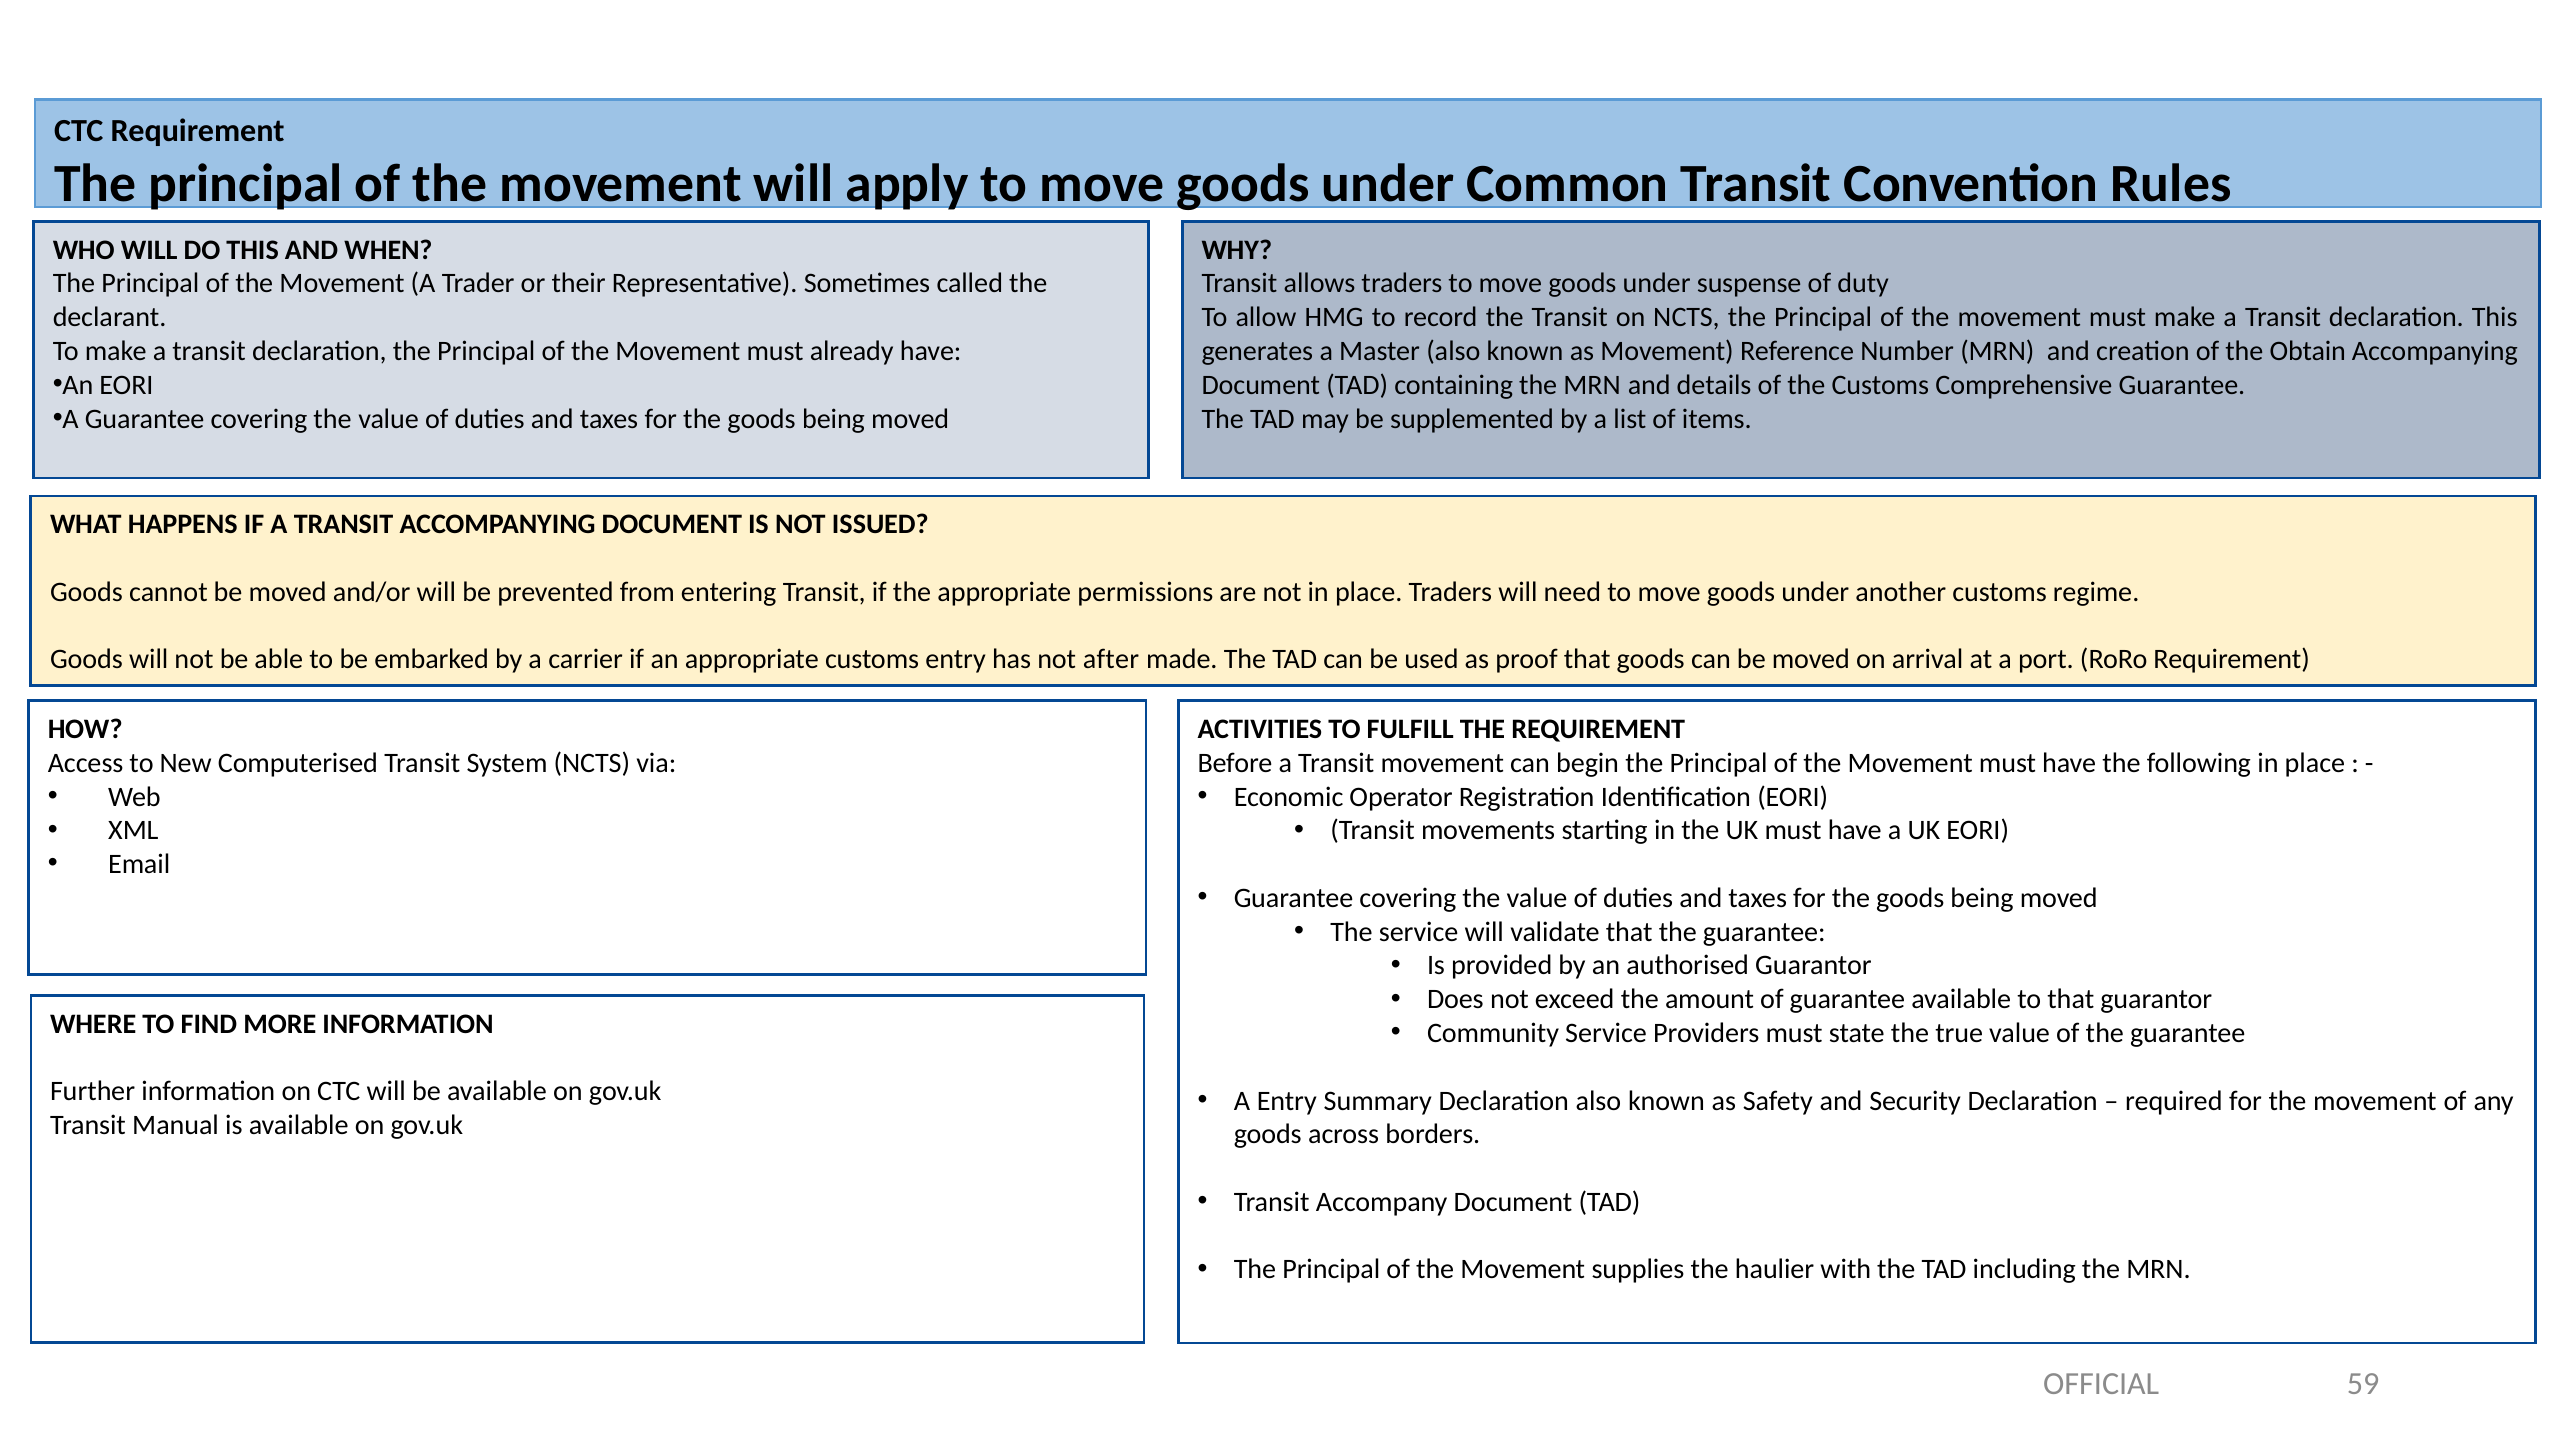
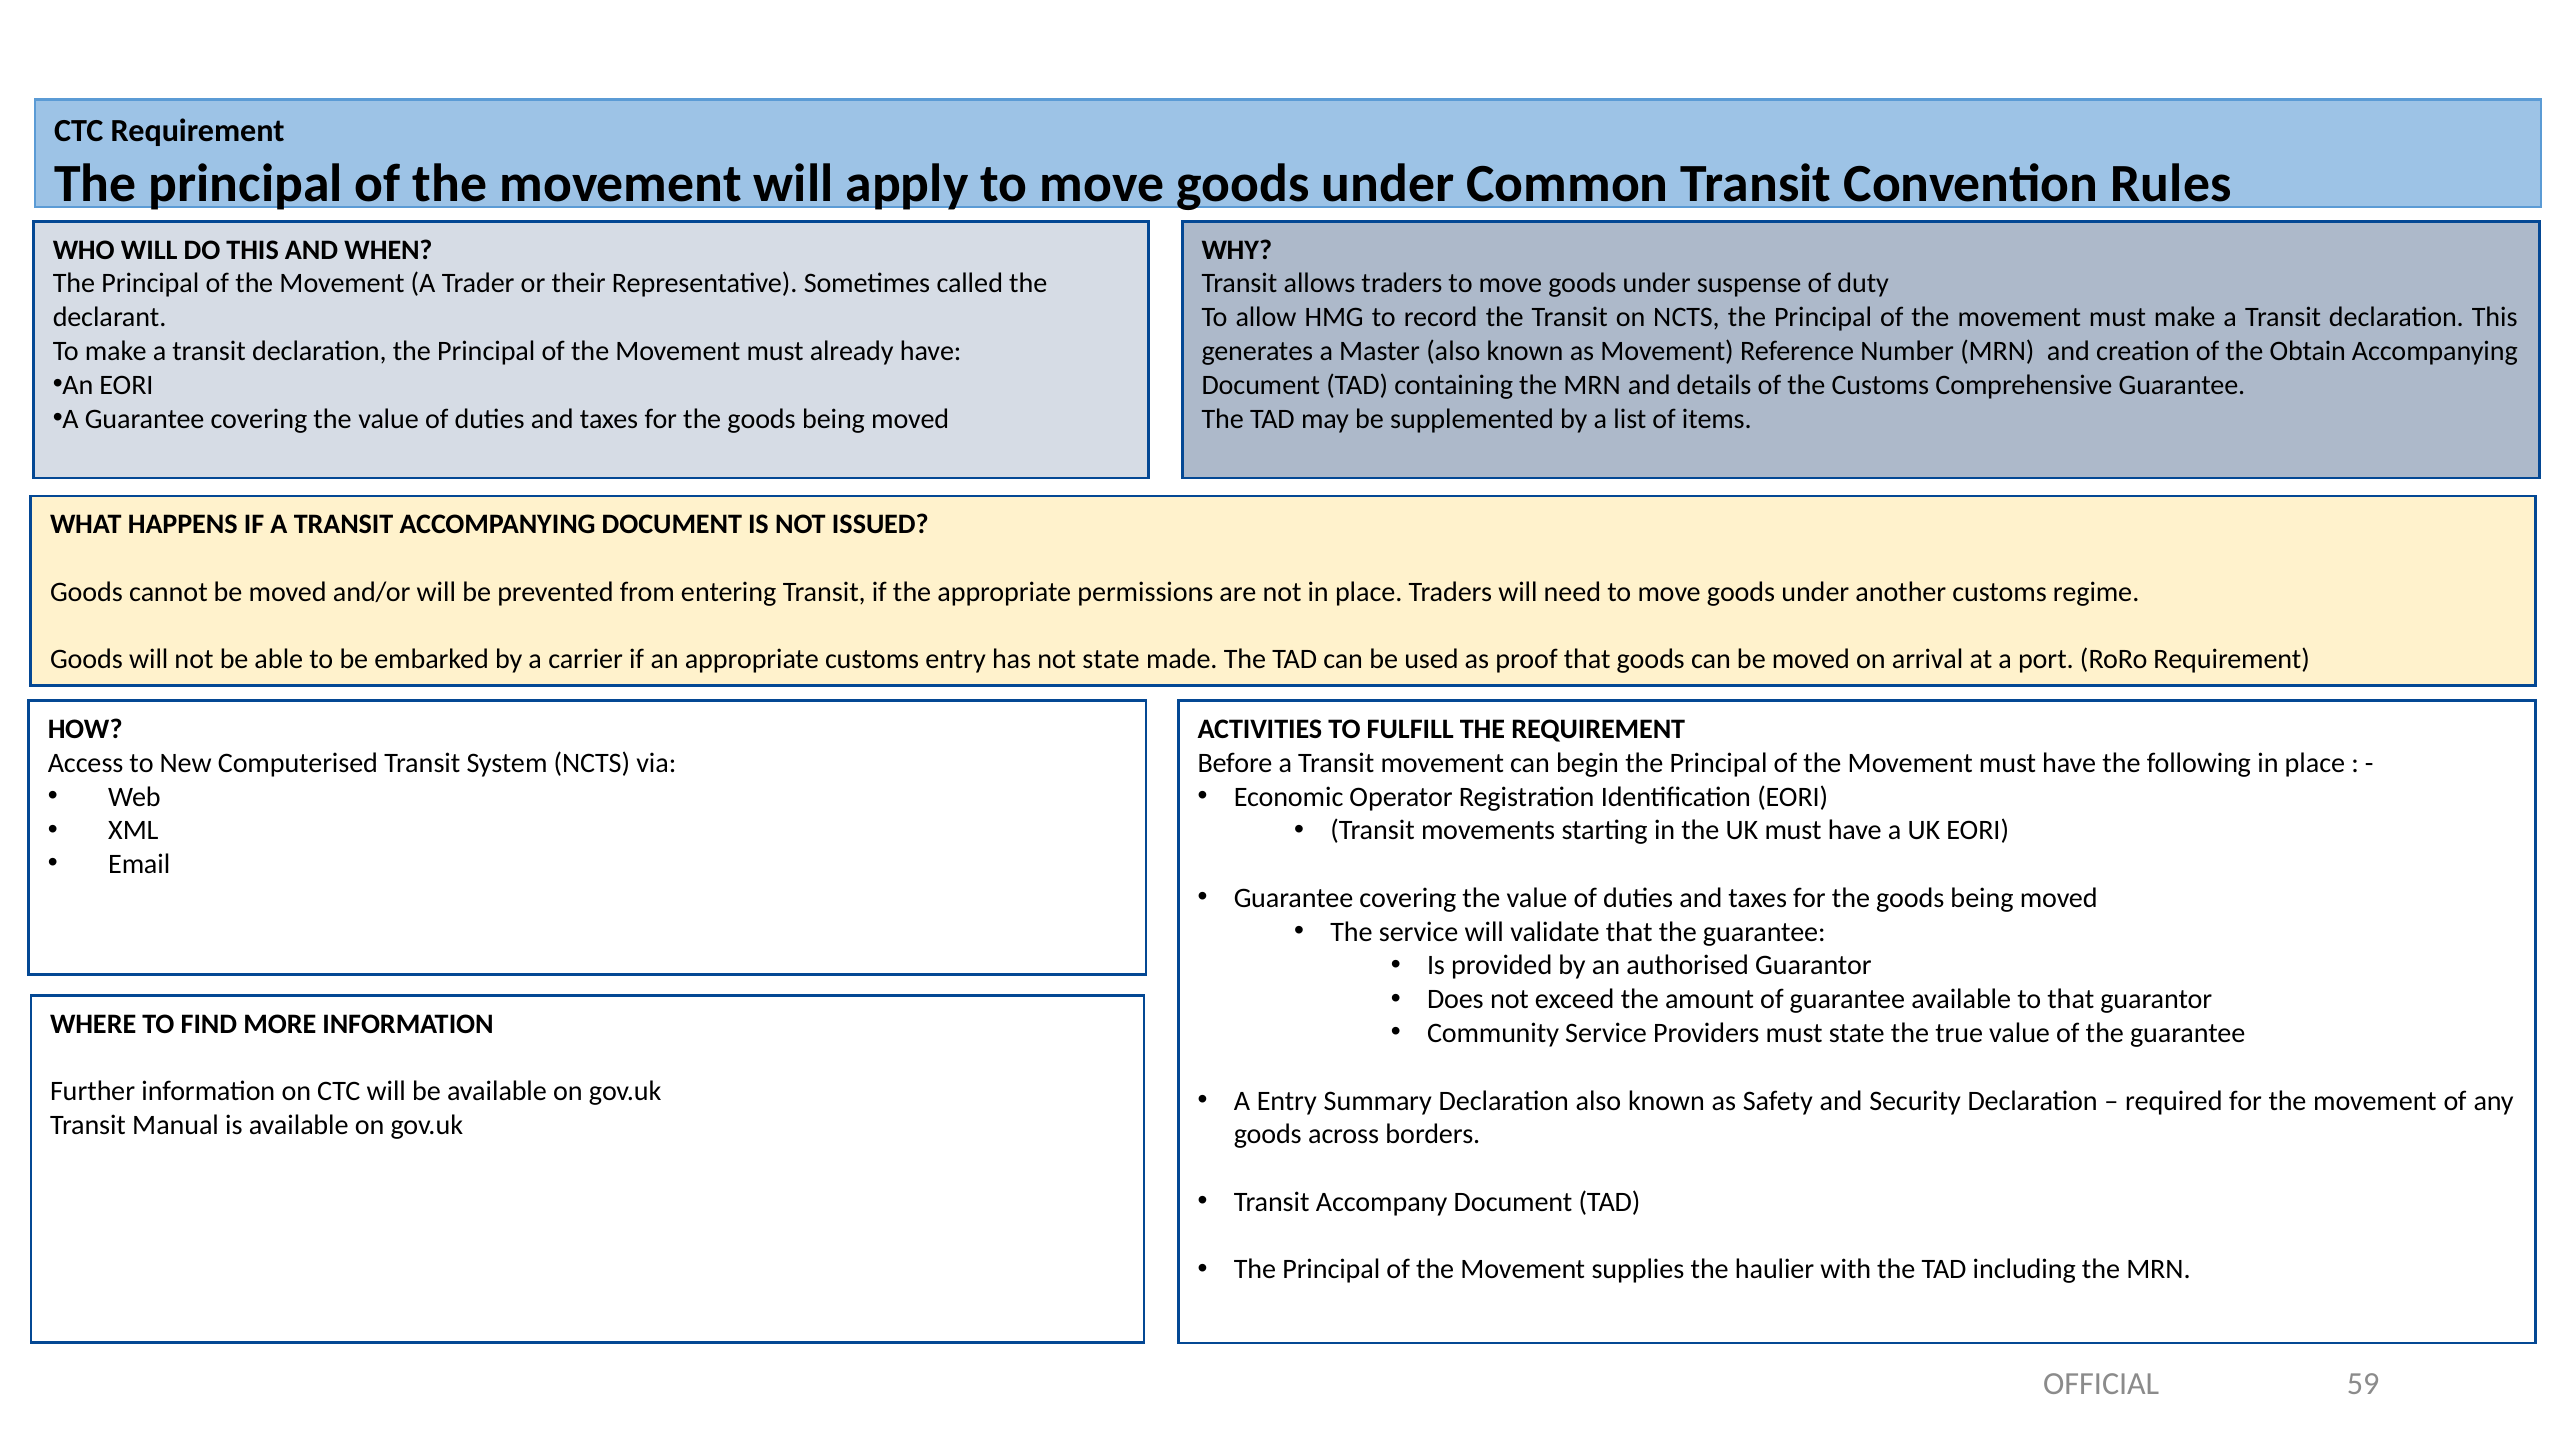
not after: after -> state (1111, 659)
